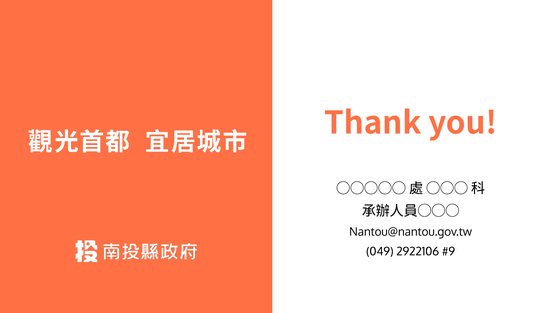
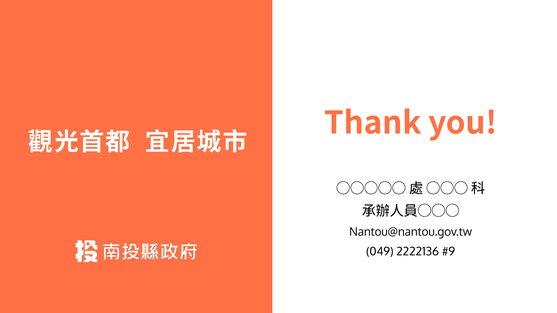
2922106: 2922106 -> 2222136 (418, 252)
